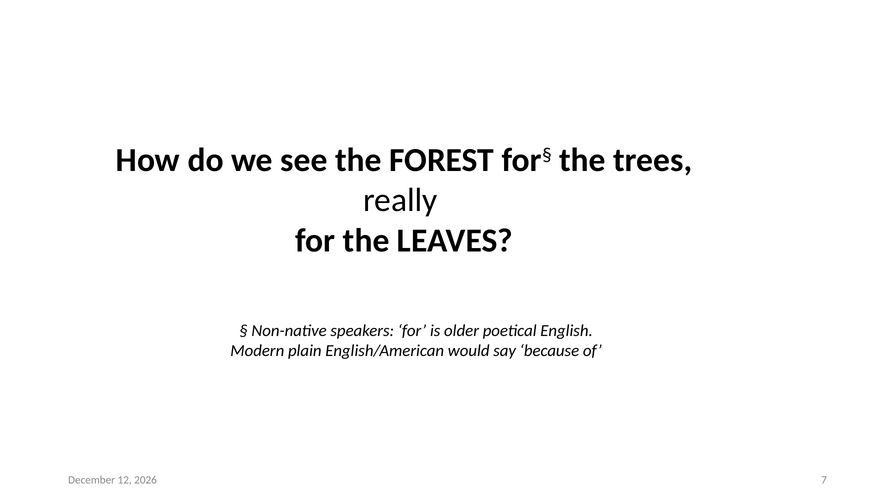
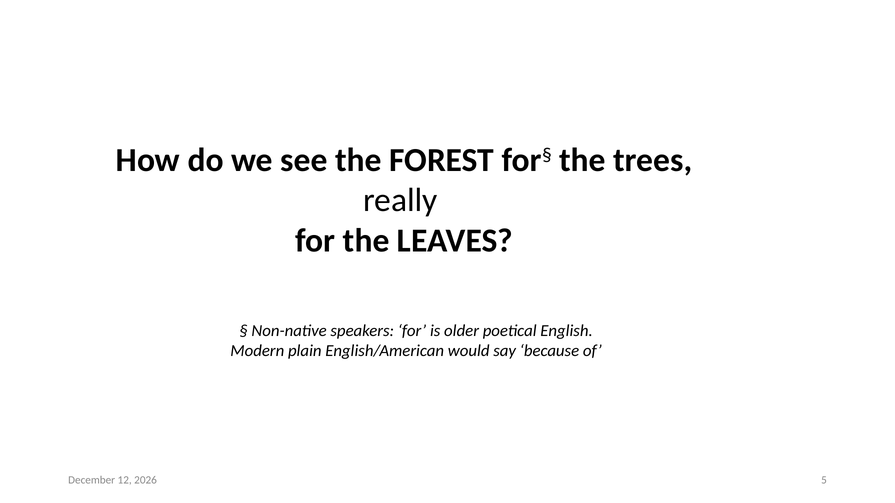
7: 7 -> 5 (824, 481)
